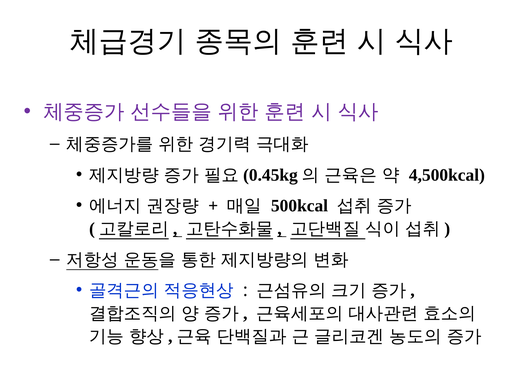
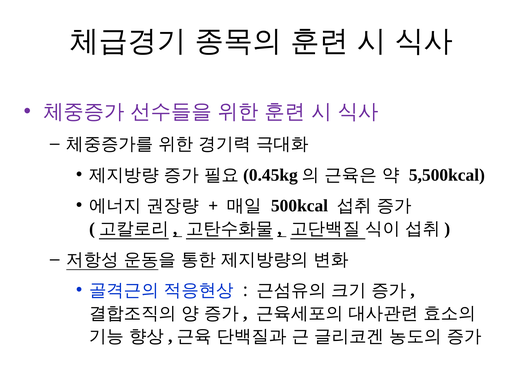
4,500kcal: 4,500kcal -> 5,500kcal (447, 175)
